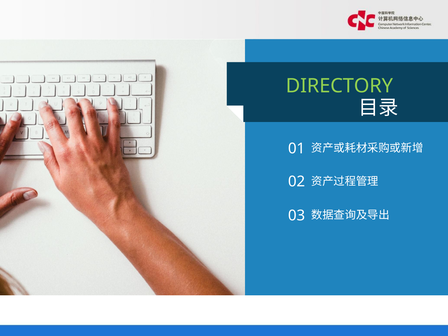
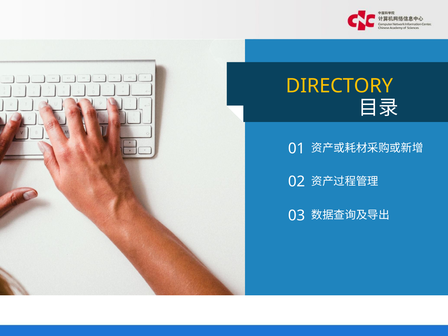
DIRECTORY colour: light green -> yellow (339, 86)
